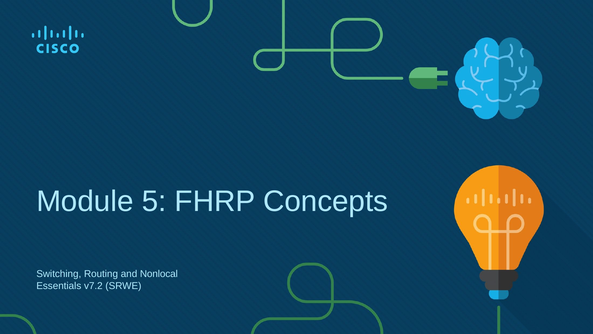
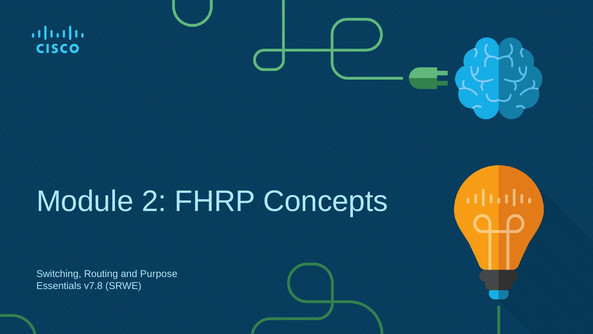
5: 5 -> 2 (154, 201)
Nonlocal: Nonlocal -> Purpose (159, 274)
v7.2: v7.2 -> v7.8 (93, 285)
